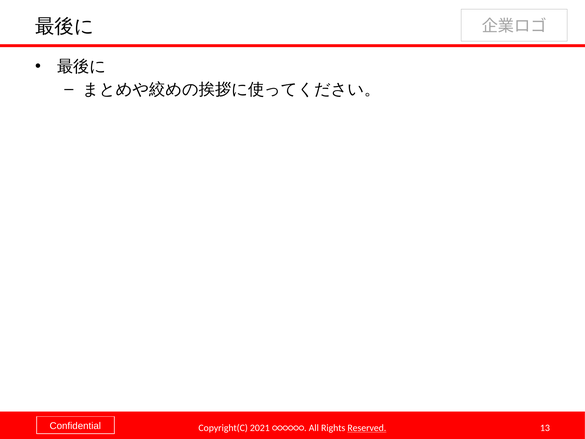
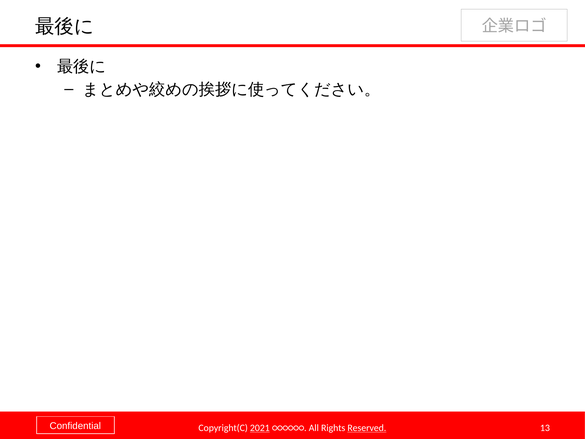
2021 underline: none -> present (260, 428)
